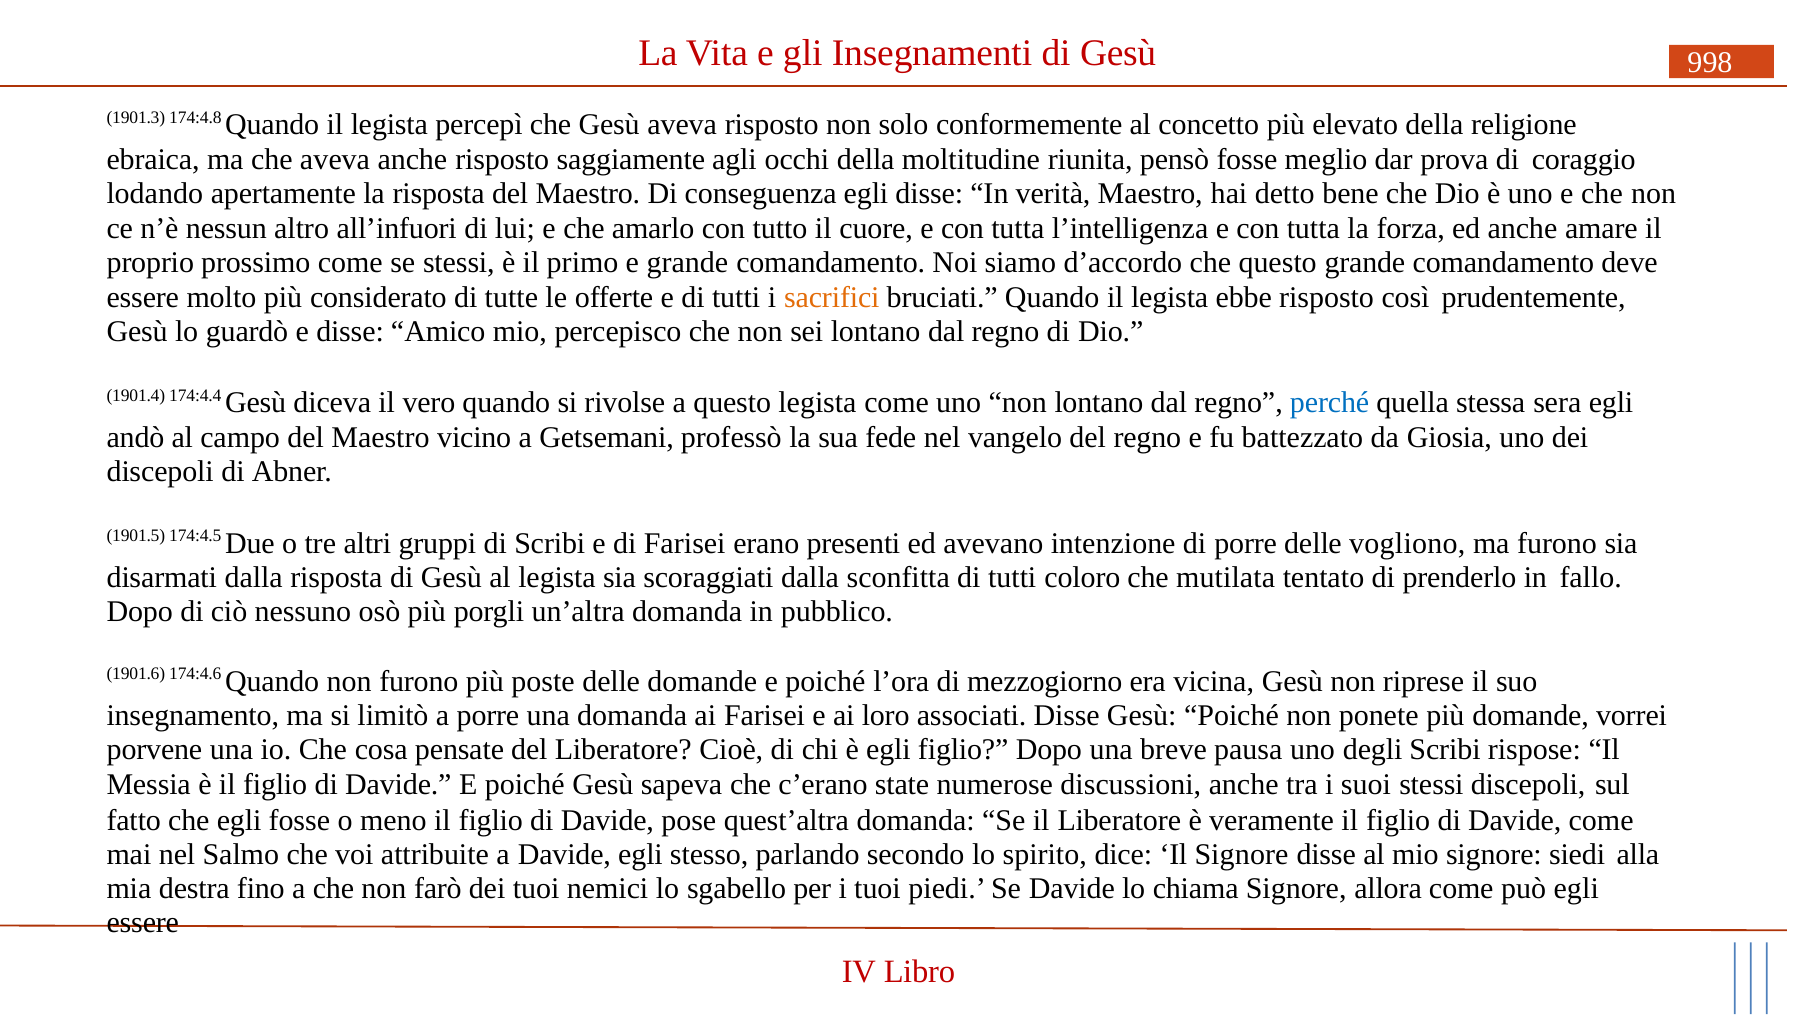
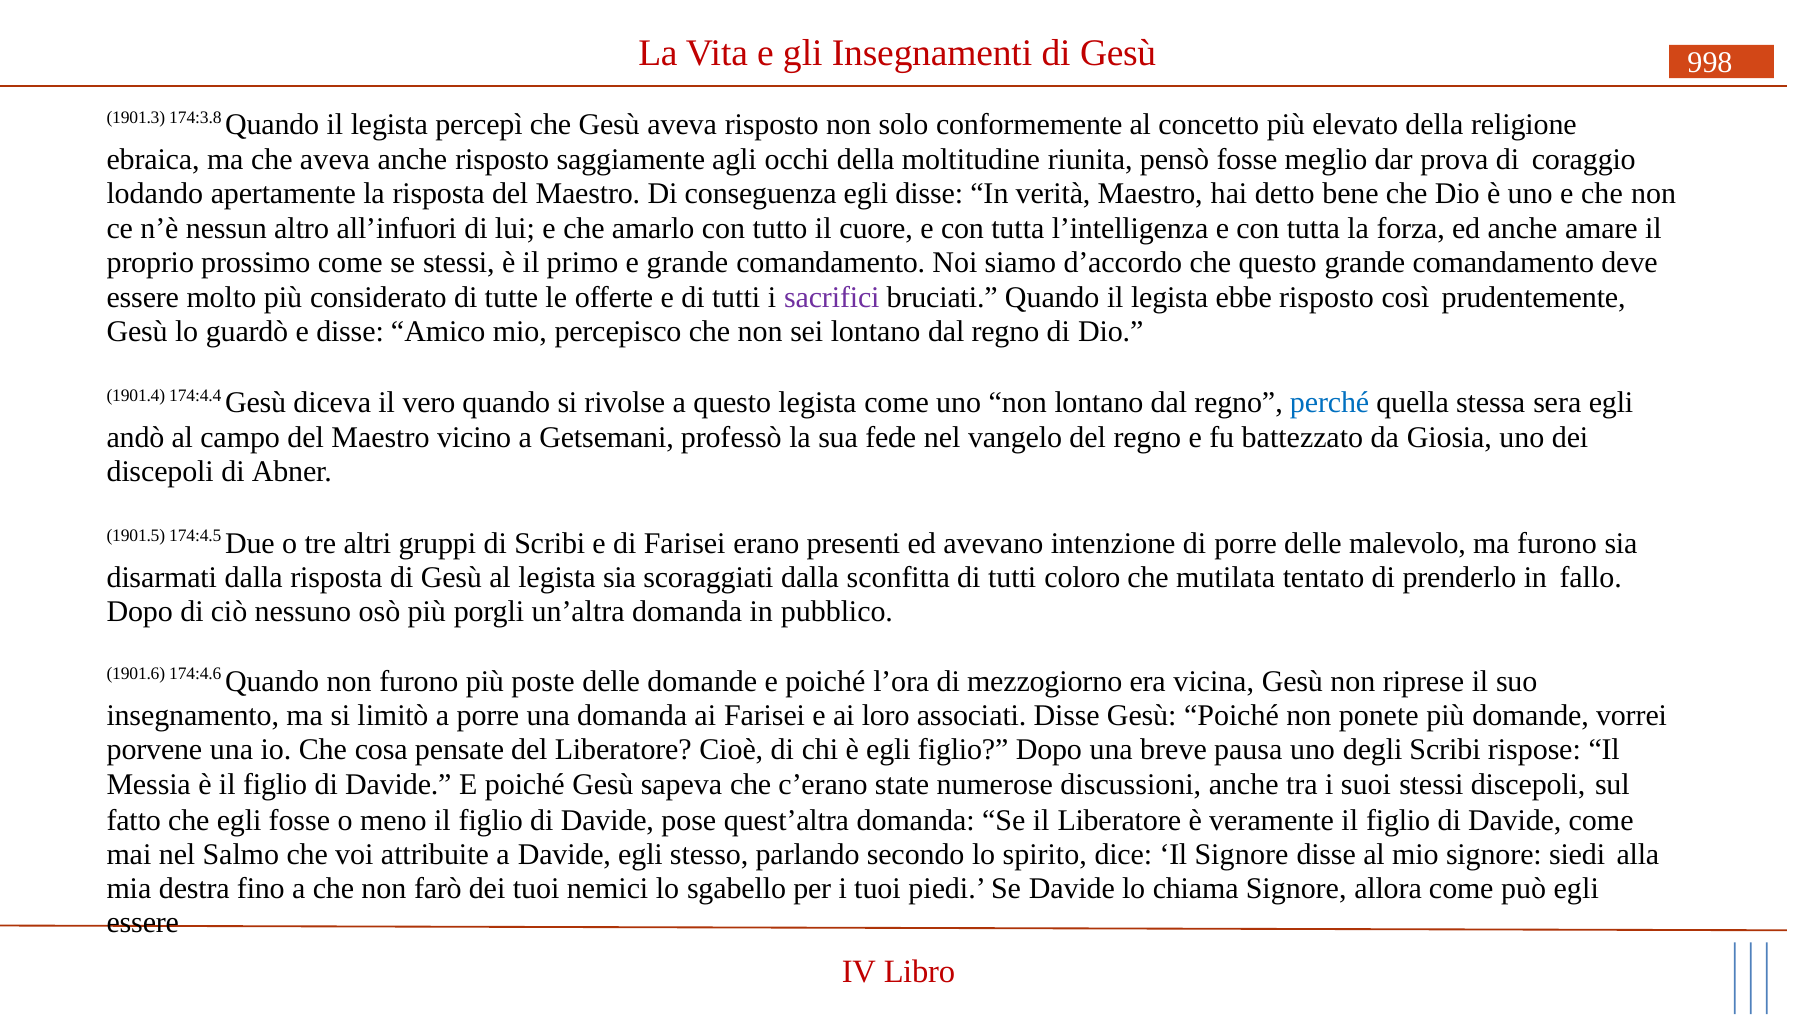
174:4.8: 174:4.8 -> 174:3.8 (195, 117)
sacrifici colour: orange -> purple (832, 297)
vogliono: vogliono -> malevolo (1408, 543)
